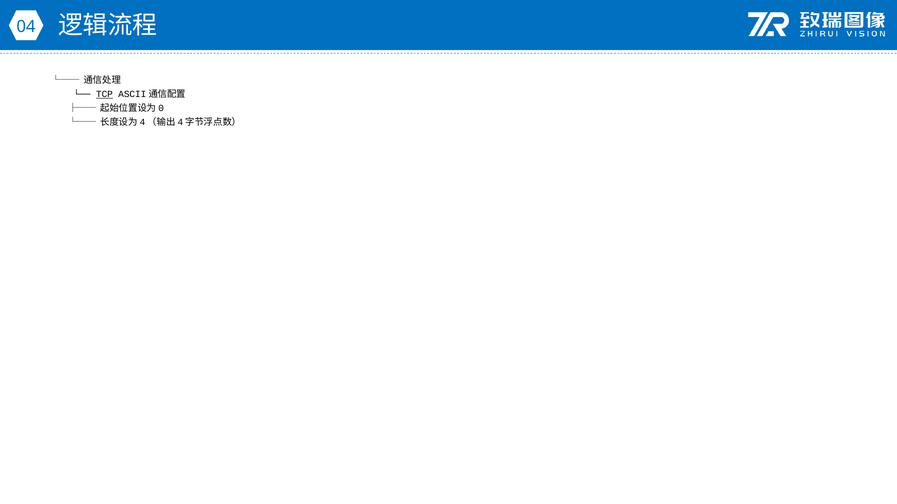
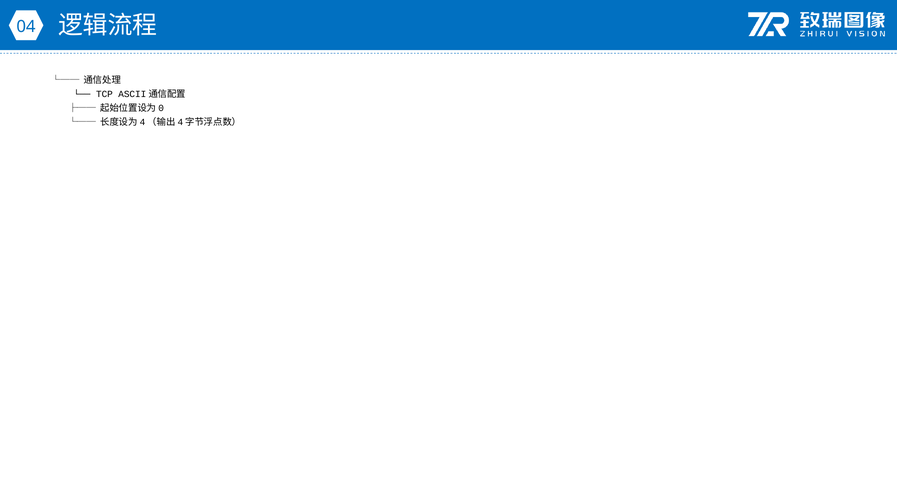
TCP underline: present -> none (104, 94)
